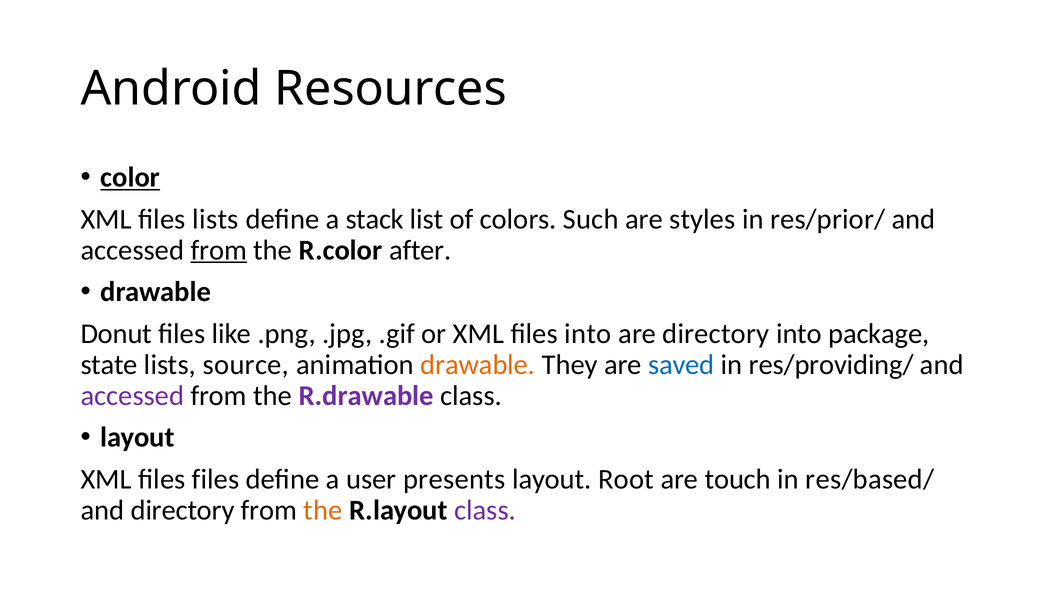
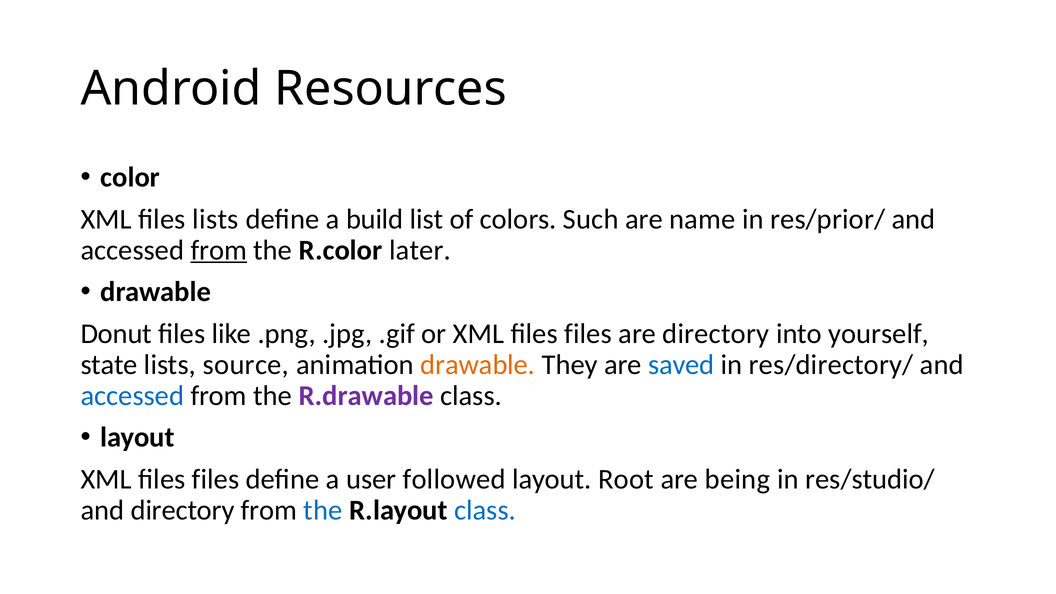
color underline: present -> none (130, 177)
stack: stack -> build (375, 219)
styles: styles -> name (702, 219)
after: after -> later (420, 250)
or XML files into: into -> files (588, 334)
package: package -> yourself (879, 334)
res/providing/: res/providing/ -> res/directory/ (831, 365)
accessed colour: purple -> blue (132, 396)
presents: presents -> followed (454, 479)
touch: touch -> being (738, 479)
res/based/: res/based/ -> res/studio/ (870, 479)
the colour: orange -> blue (323, 510)
class colour: purple -> blue (485, 510)
